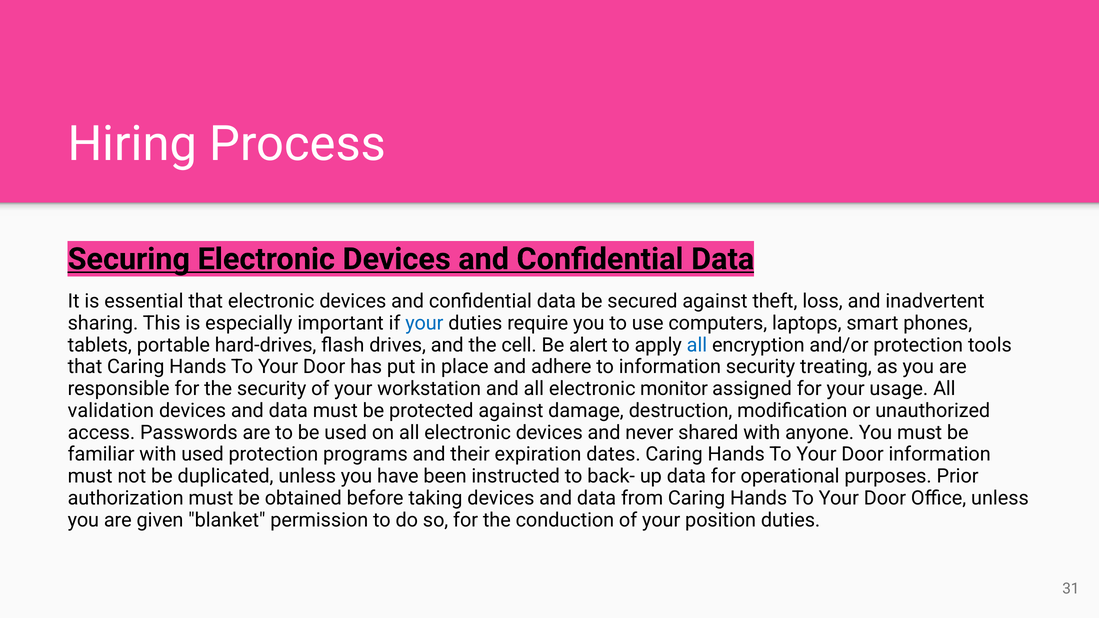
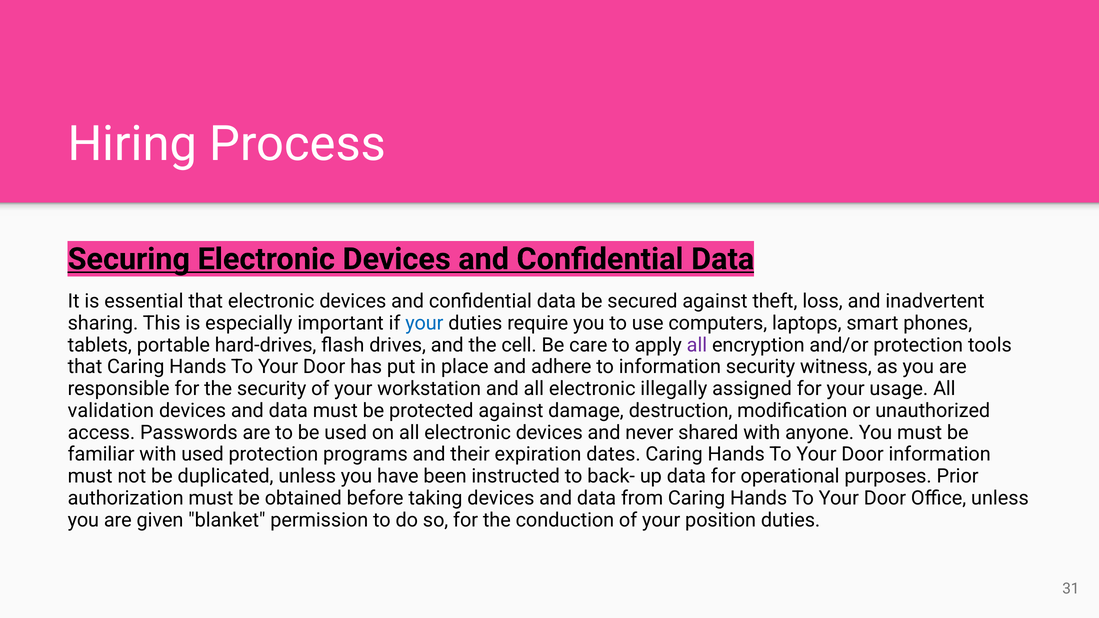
alert: alert -> care (588, 345)
all colour: blue -> purple (697, 345)
treating: treating -> witness (836, 367)
monitor: monitor -> illegally (674, 389)
